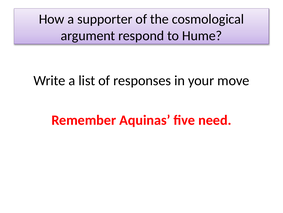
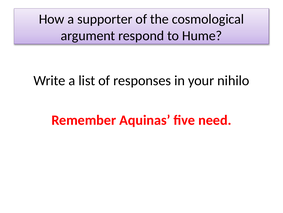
move: move -> nihilo (233, 80)
